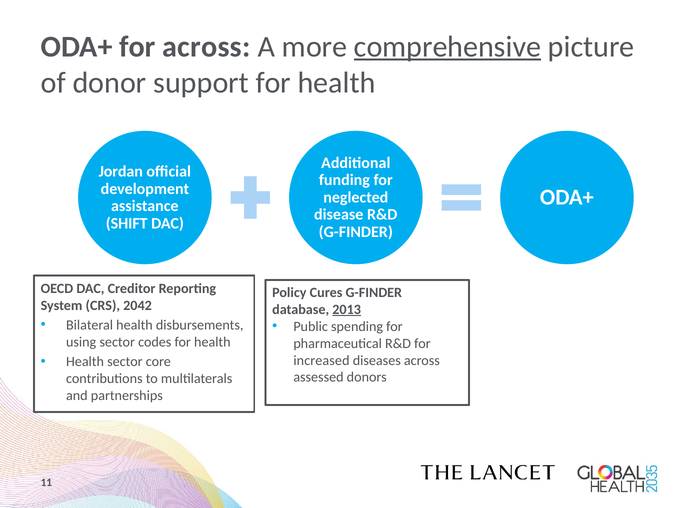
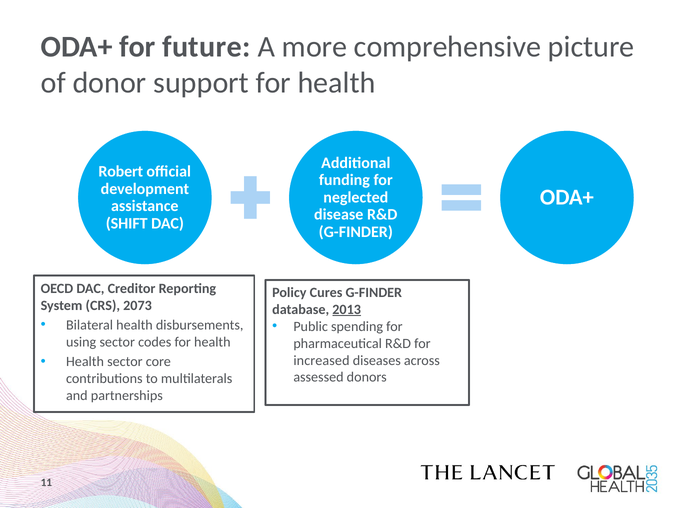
for across: across -> future (206, 47)
comprehensive underline: present -> none (447, 47)
Jordan: Jordan -> Robert (121, 172)
2042: 2042 -> 2073 (138, 306)
